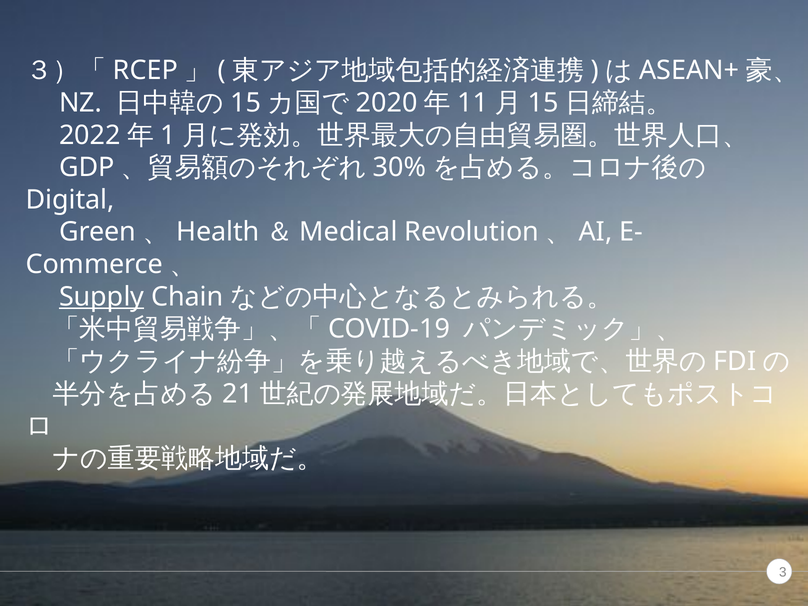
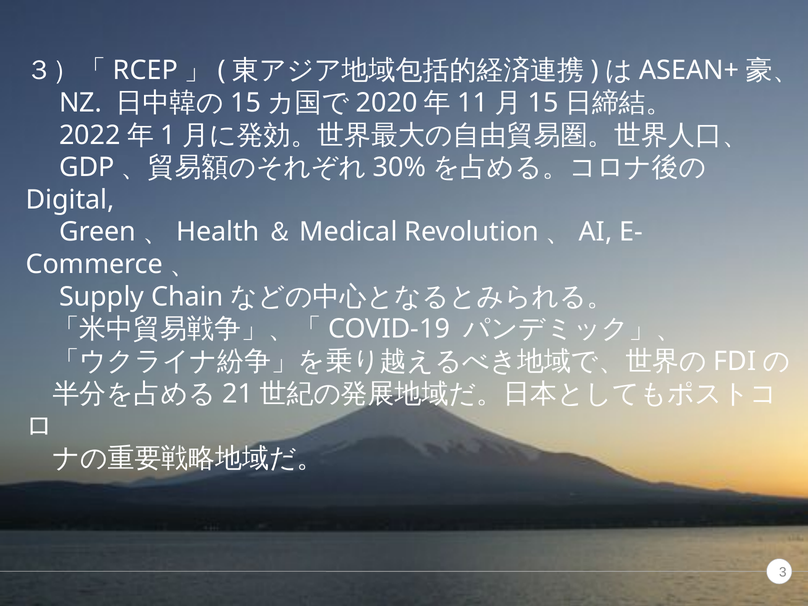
Supply underline: present -> none (102, 297)
